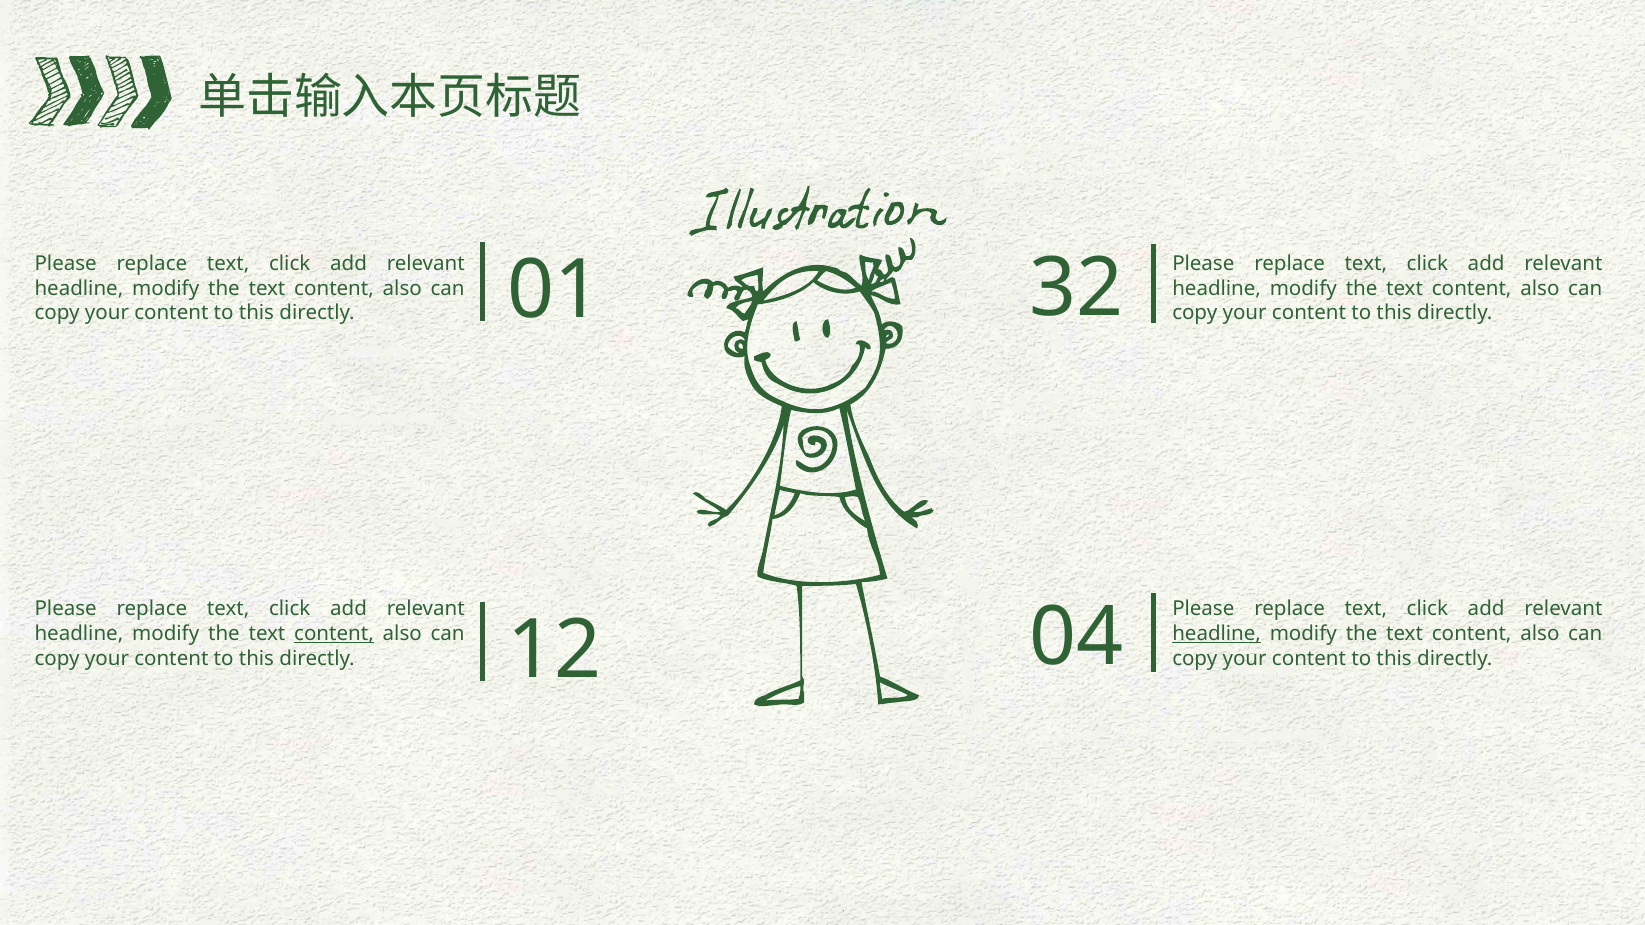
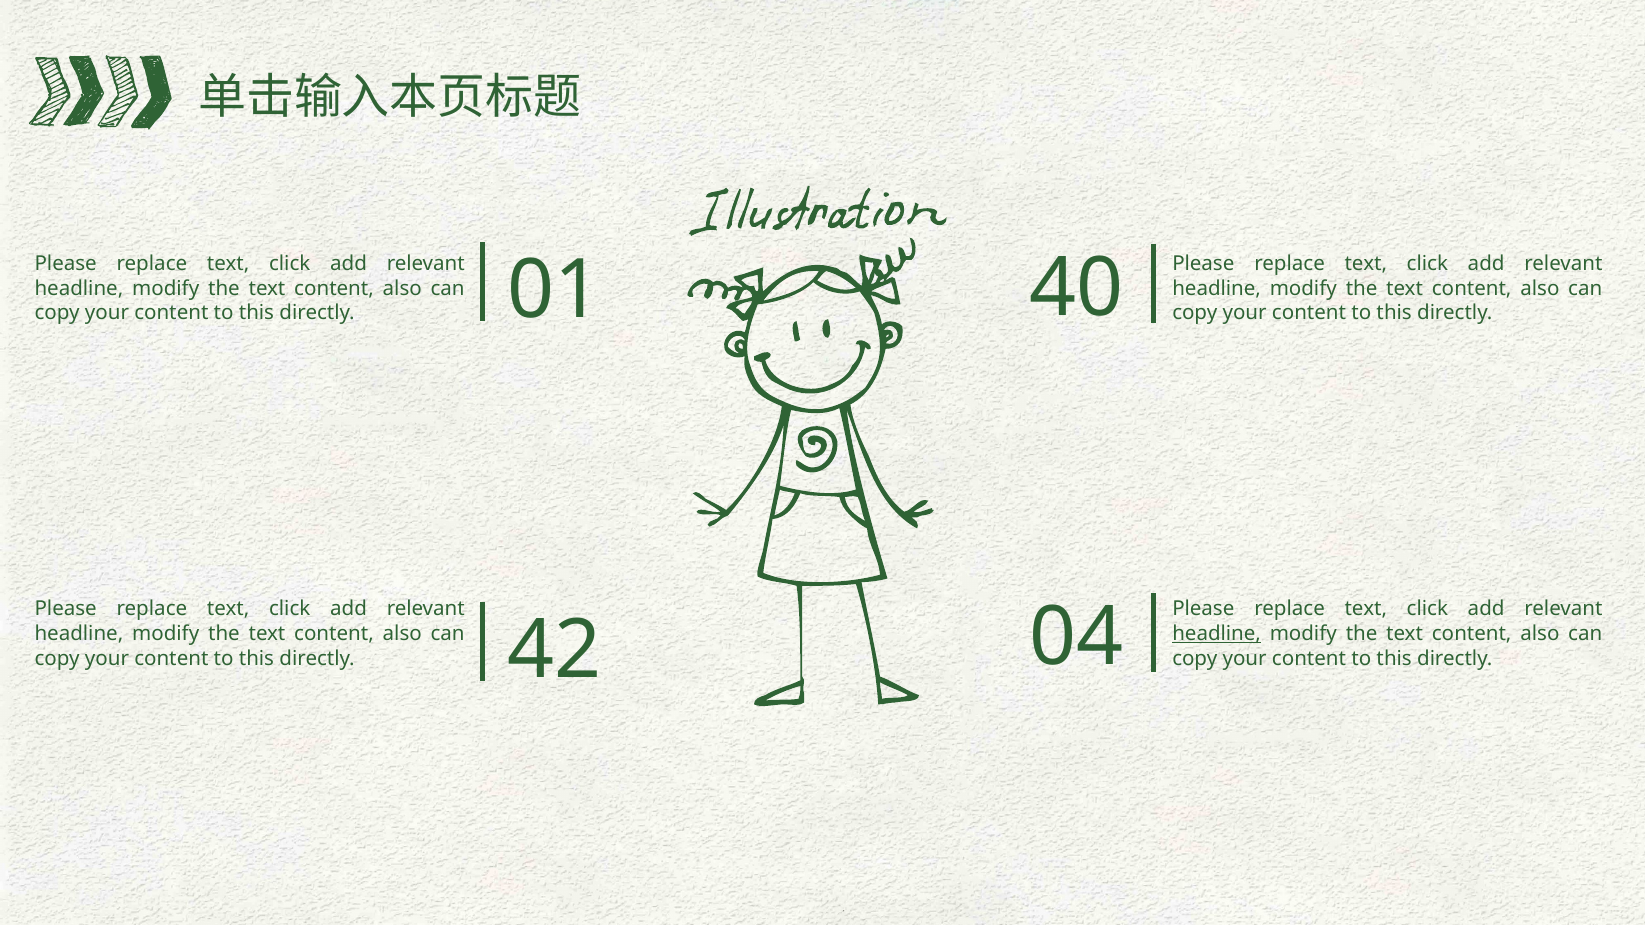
32: 32 -> 40 (1076, 288)
content underline: present -> none (334, 634)
12: 12 -> 42 (554, 650)
